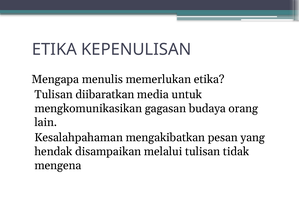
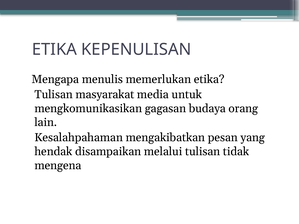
diibaratkan: diibaratkan -> masyarakat (105, 95)
